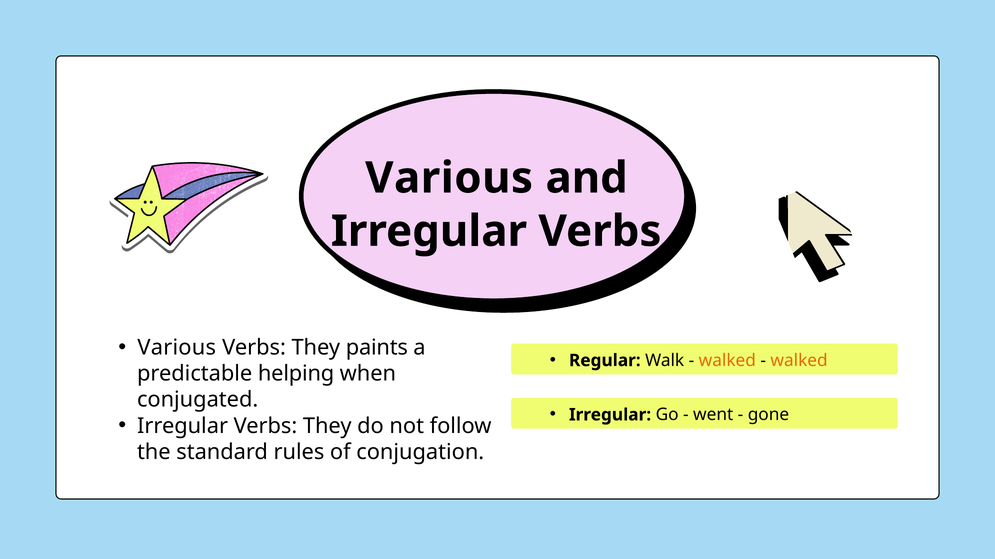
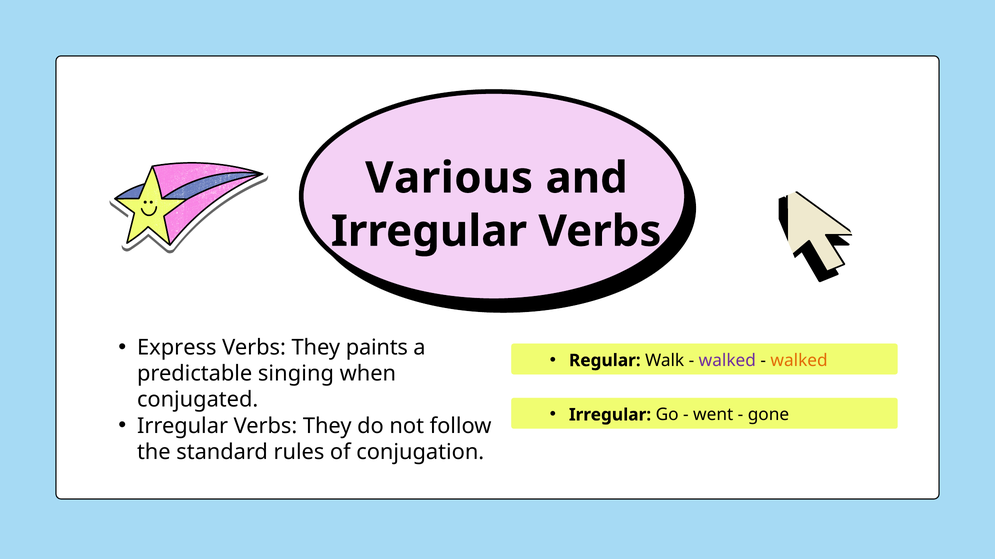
Various: Various -> Express (177, 348)
walked colour: orange -> purple (727, 361)
helping: helping -> singing (296, 374)
